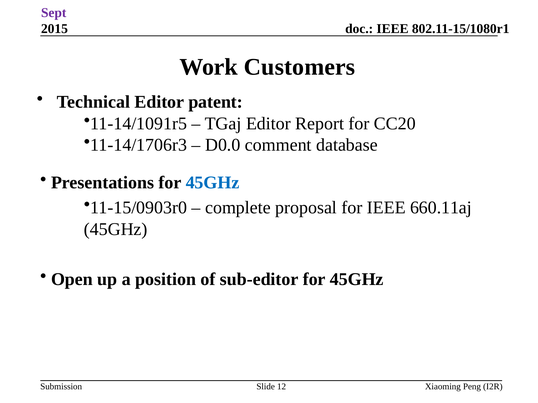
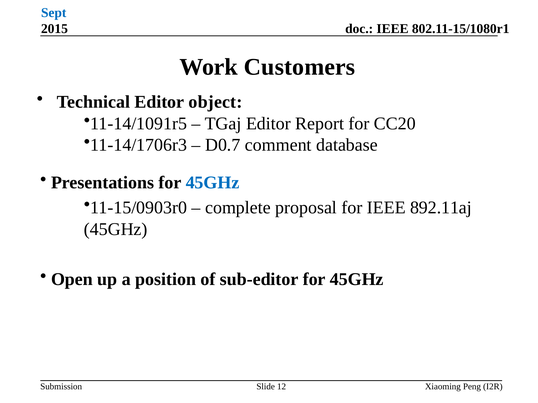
Sept colour: purple -> blue (54, 13)
patent: patent -> object (216, 102)
D0.0: D0.0 -> D0.7 (223, 145)
660.11aj: 660.11aj -> 892.11aj (441, 208)
